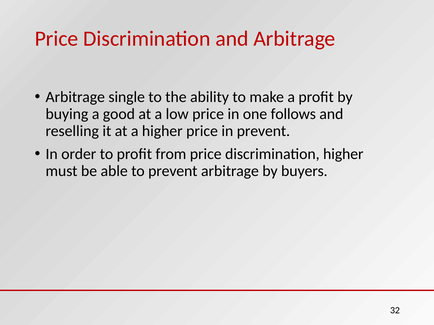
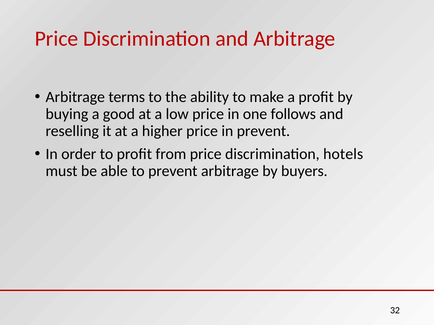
single: single -> terms (127, 97)
discrimination higher: higher -> hotels (343, 154)
